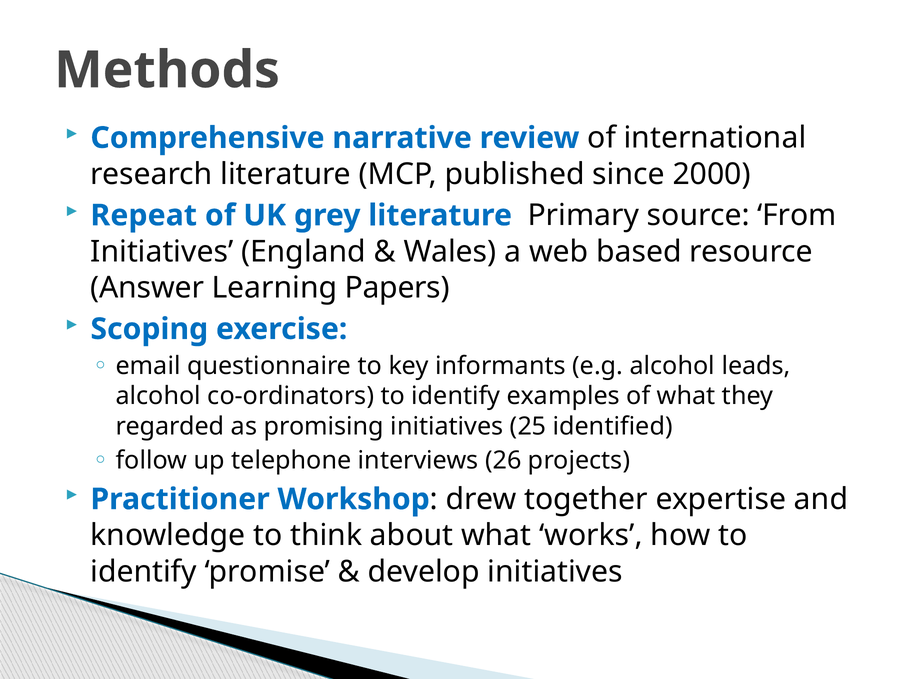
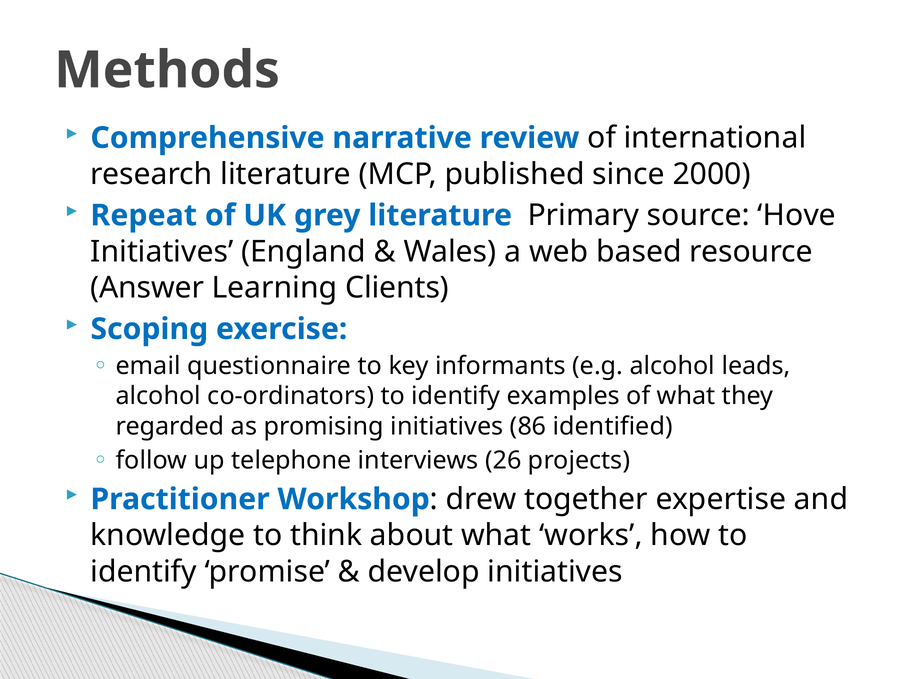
From: From -> Hove (797, 215)
Papers: Papers -> Clients (397, 288)
25: 25 -> 86 (528, 426)
